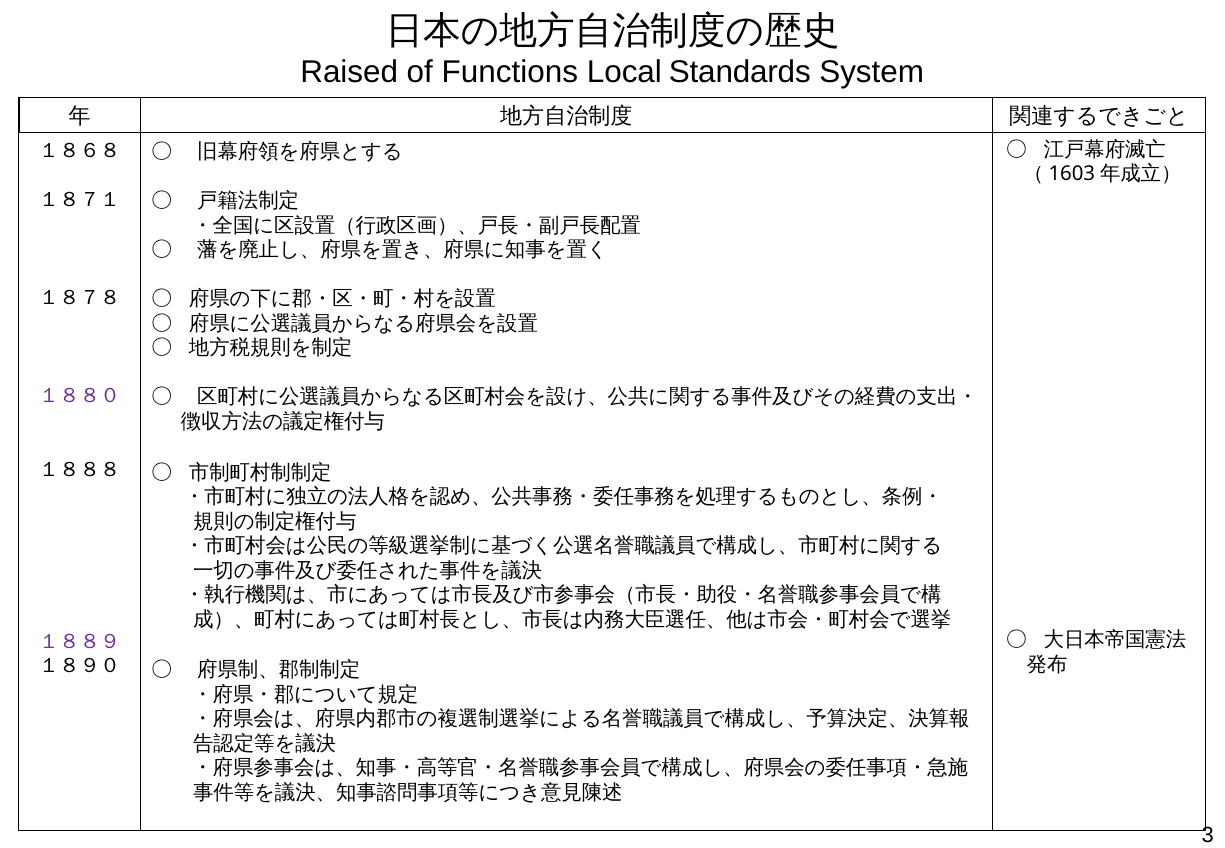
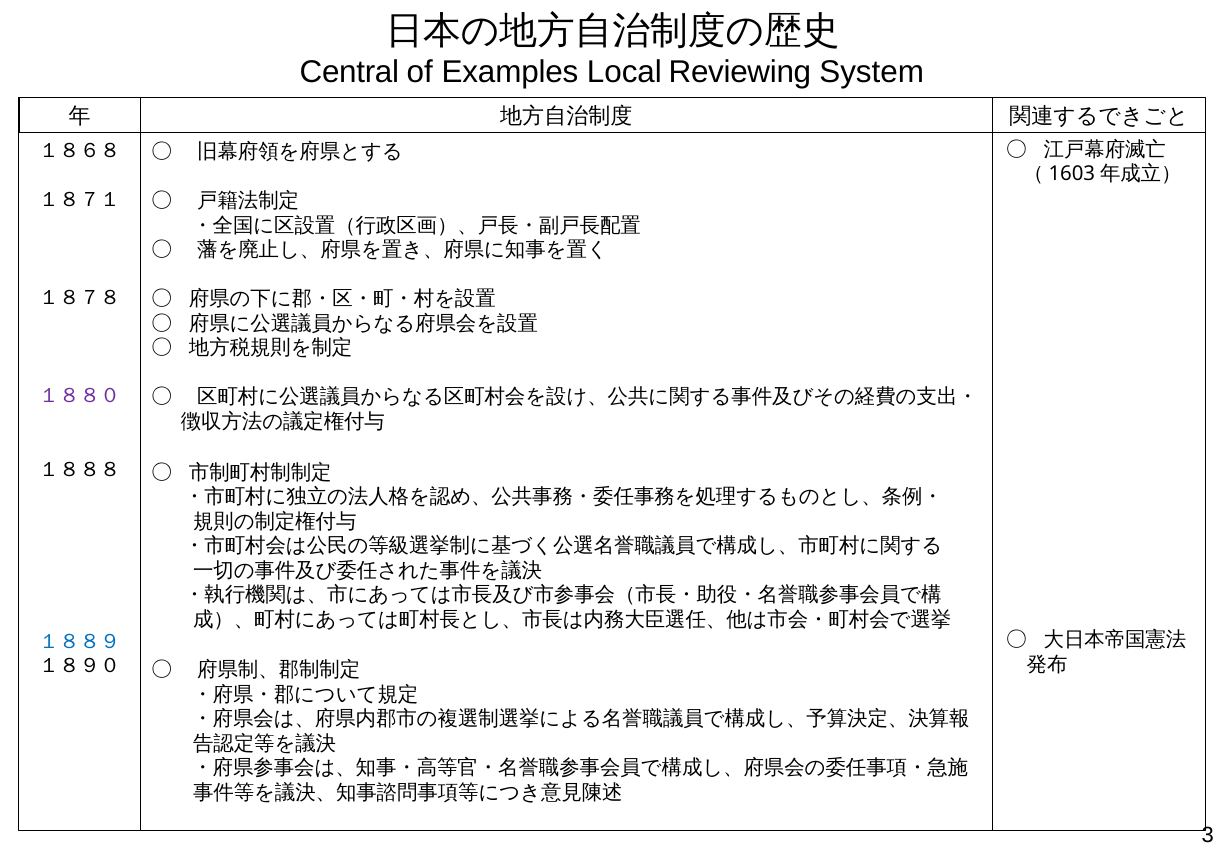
Raised: Raised -> Central (349, 72)
Functions: Functions -> Examples (510, 72)
Standards: Standards -> Reviewing (740, 72)
１８８９ colour: purple -> blue (80, 642)
